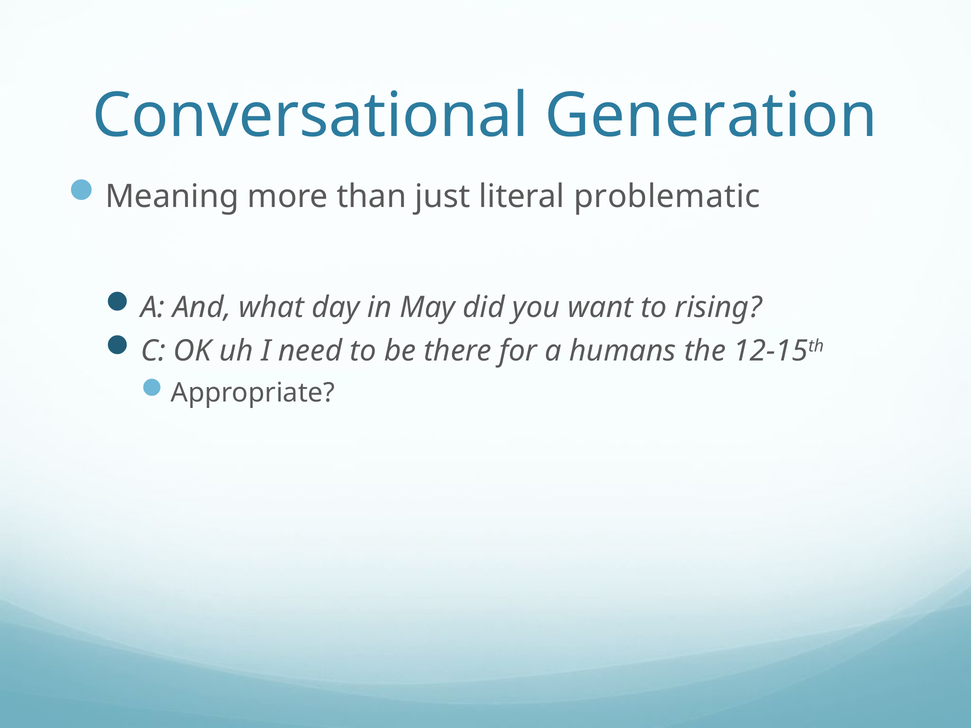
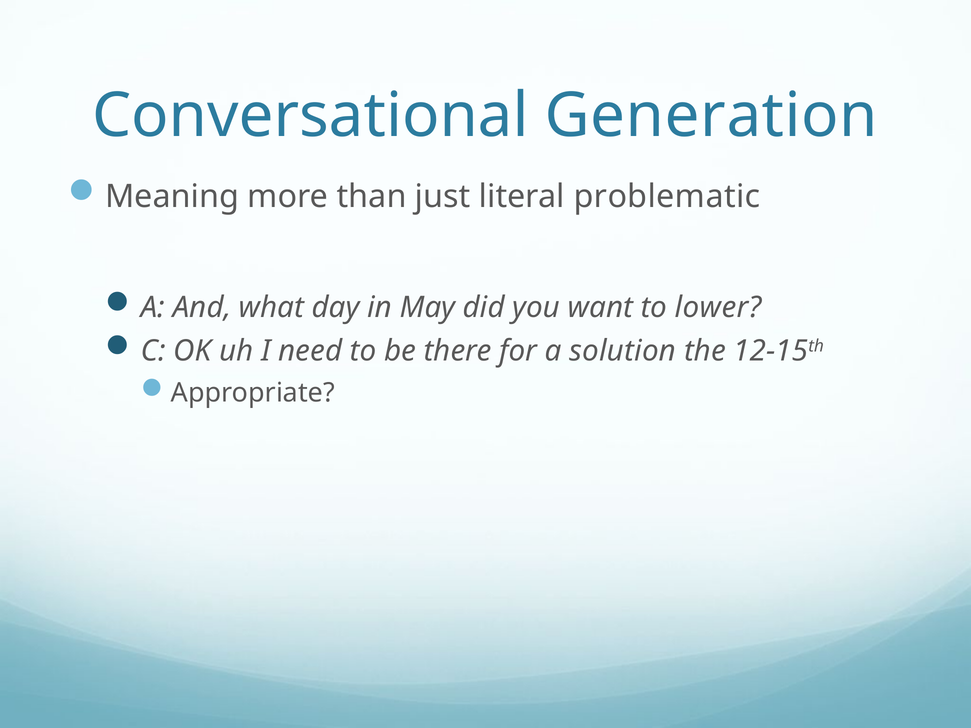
rising: rising -> lower (718, 307)
humans: humans -> solution (623, 351)
